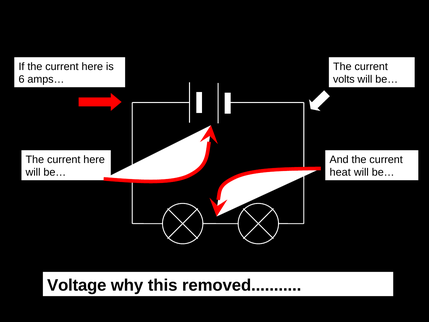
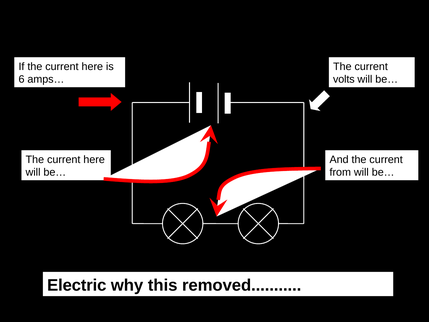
heat: heat -> from (340, 172)
Voltage: Voltage -> Electric (77, 285)
